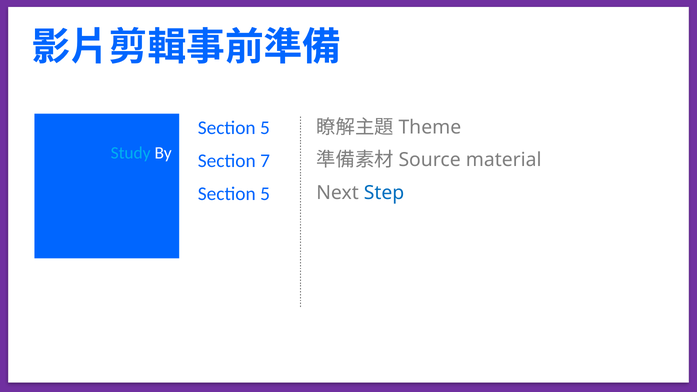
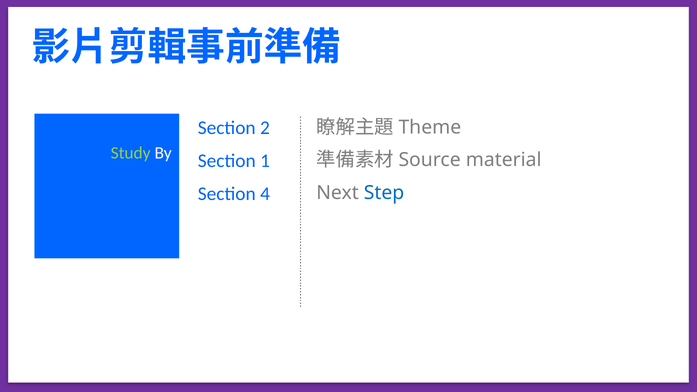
5: 5 -> 2 (265, 128)
Study colour: light blue -> light green (131, 153)
Section 7: 7 -> 1 (265, 161)
5: 5 -> 4 (265, 194)
